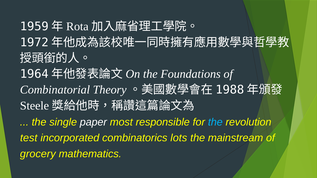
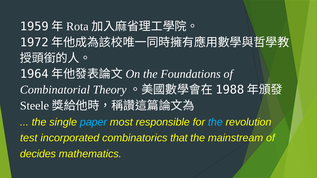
paper colour: white -> light blue (93, 122)
lots: lots -> that (179, 138)
grocery: grocery -> decides (38, 154)
